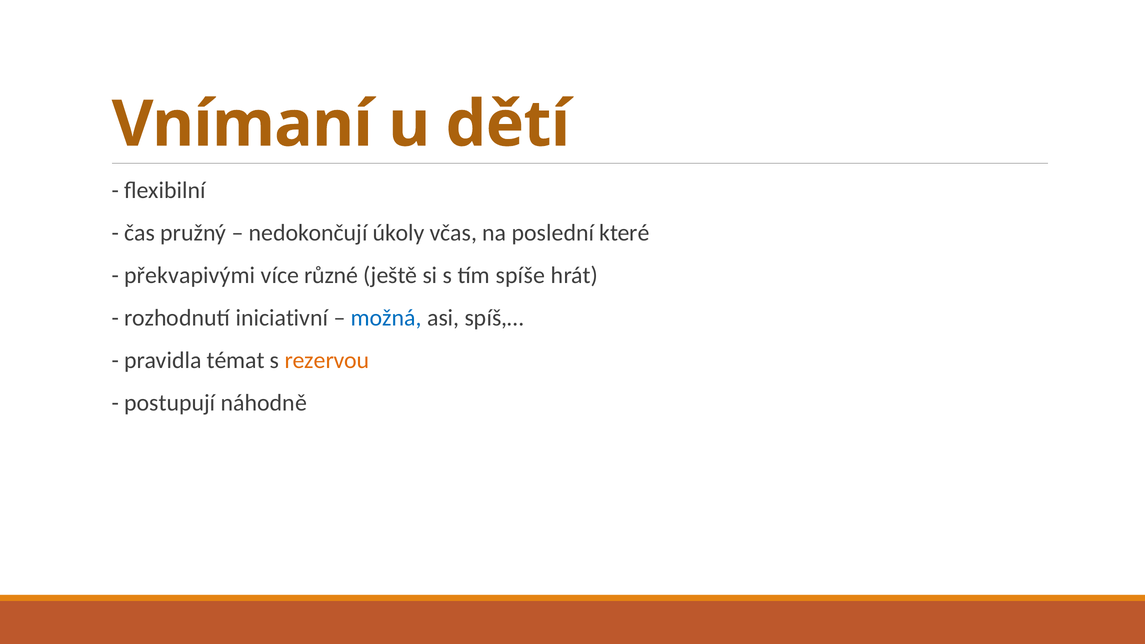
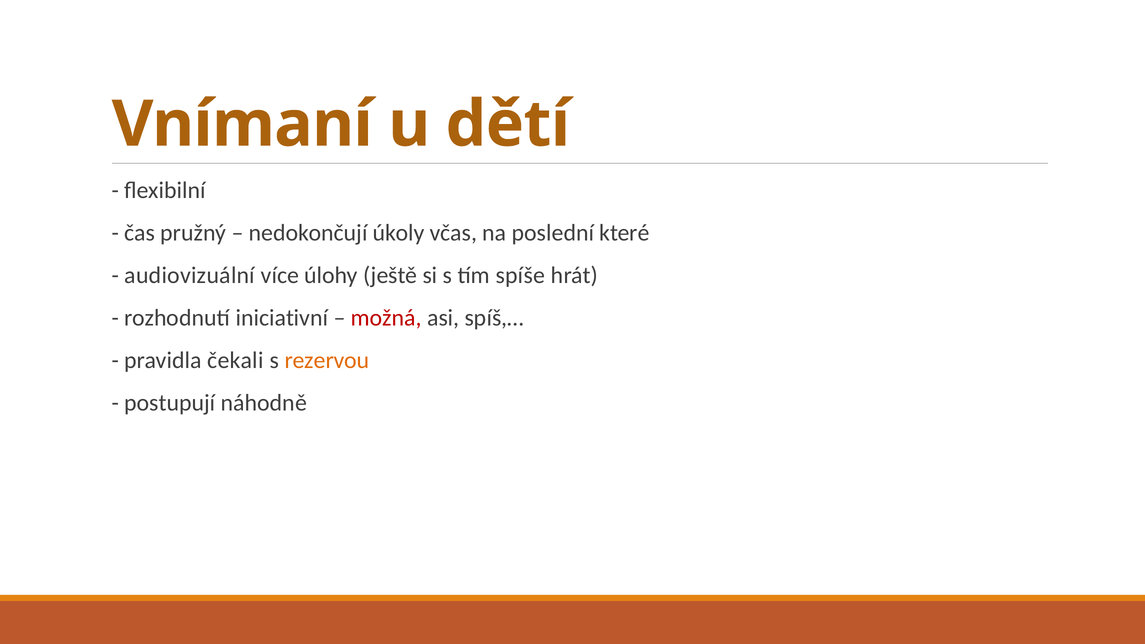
překvapivými: překvapivými -> audiovizuální (190, 275)
různé: různé -> úlohy (331, 275)
možná colour: blue -> red (386, 318)
témat: témat -> čekali (235, 360)
